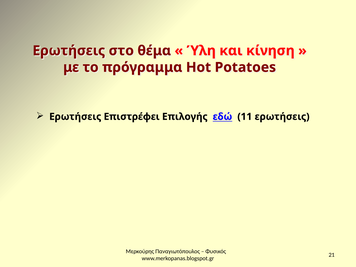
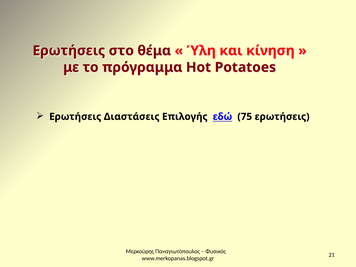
Επιστρέφει: Επιστρέφει -> Διαστάσεις (132, 117)
11: 11 -> 75 (245, 117)
